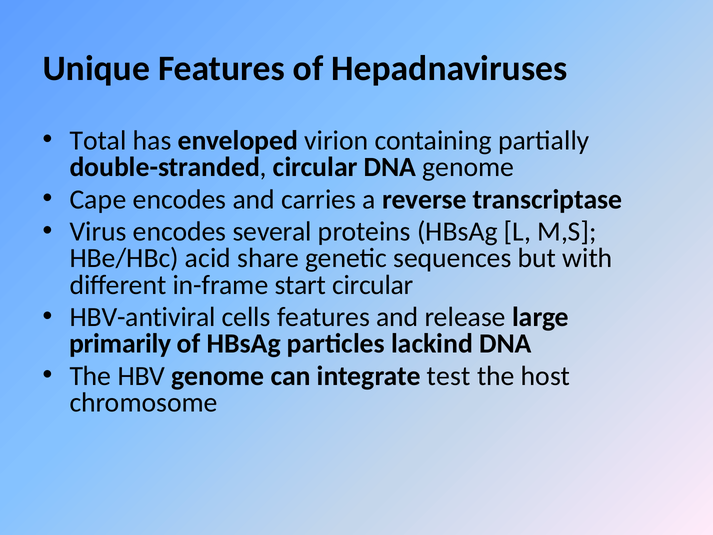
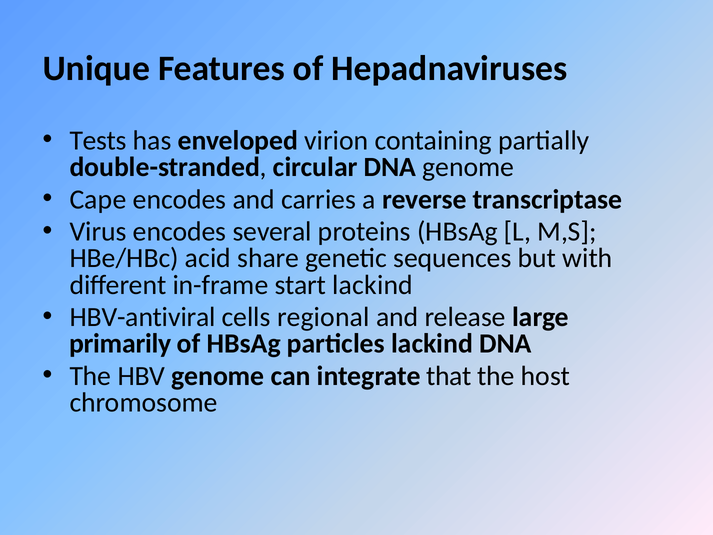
Total: Total -> Tests (98, 140)
start circular: circular -> lackind (373, 285)
cells features: features -> regional (323, 317)
test: test -> that (449, 376)
